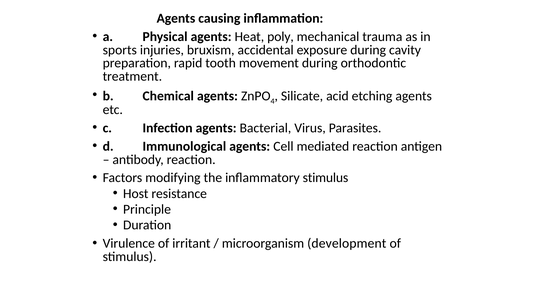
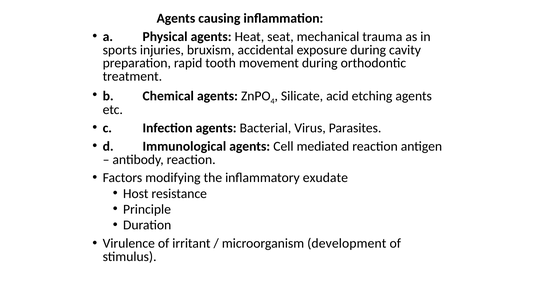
poly: poly -> seat (280, 37)
inflammatory stimulus: stimulus -> exudate (325, 178)
